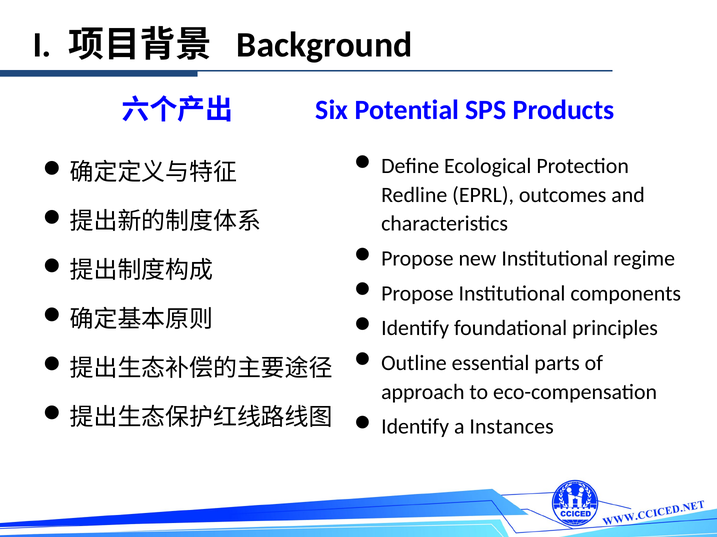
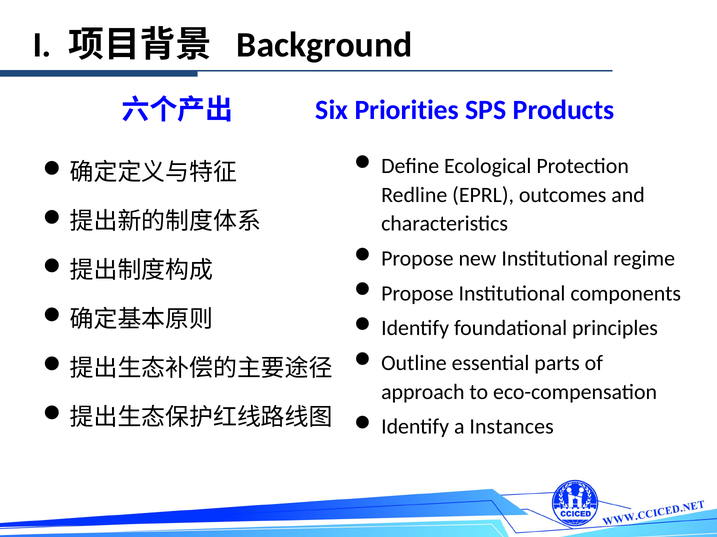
Potential: Potential -> Priorities (407, 110)
